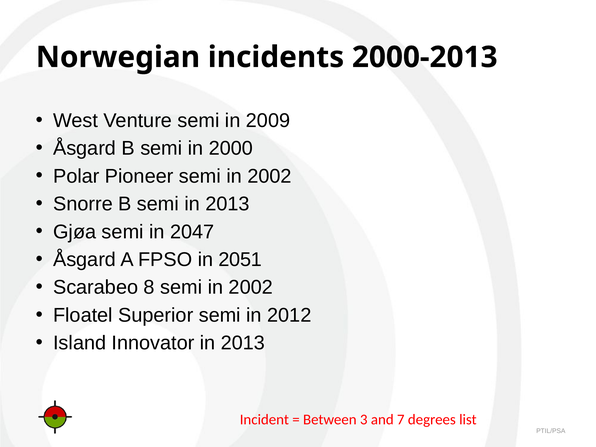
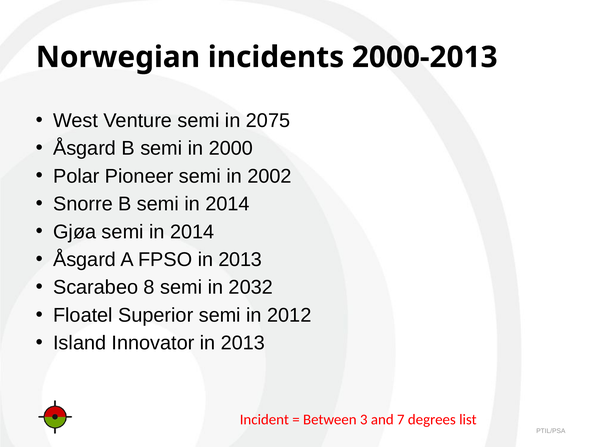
2009: 2009 -> 2075 (268, 121)
B semi in 2013: 2013 -> 2014 (227, 204)
Gjøa semi in 2047: 2047 -> 2014 (192, 232)
FPSO in 2051: 2051 -> 2013 (240, 260)
8 semi in 2002: 2002 -> 2032 (251, 287)
